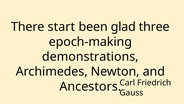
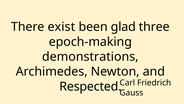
start: start -> exist (61, 27)
Ancestors: Ancestors -> Respected (90, 86)
